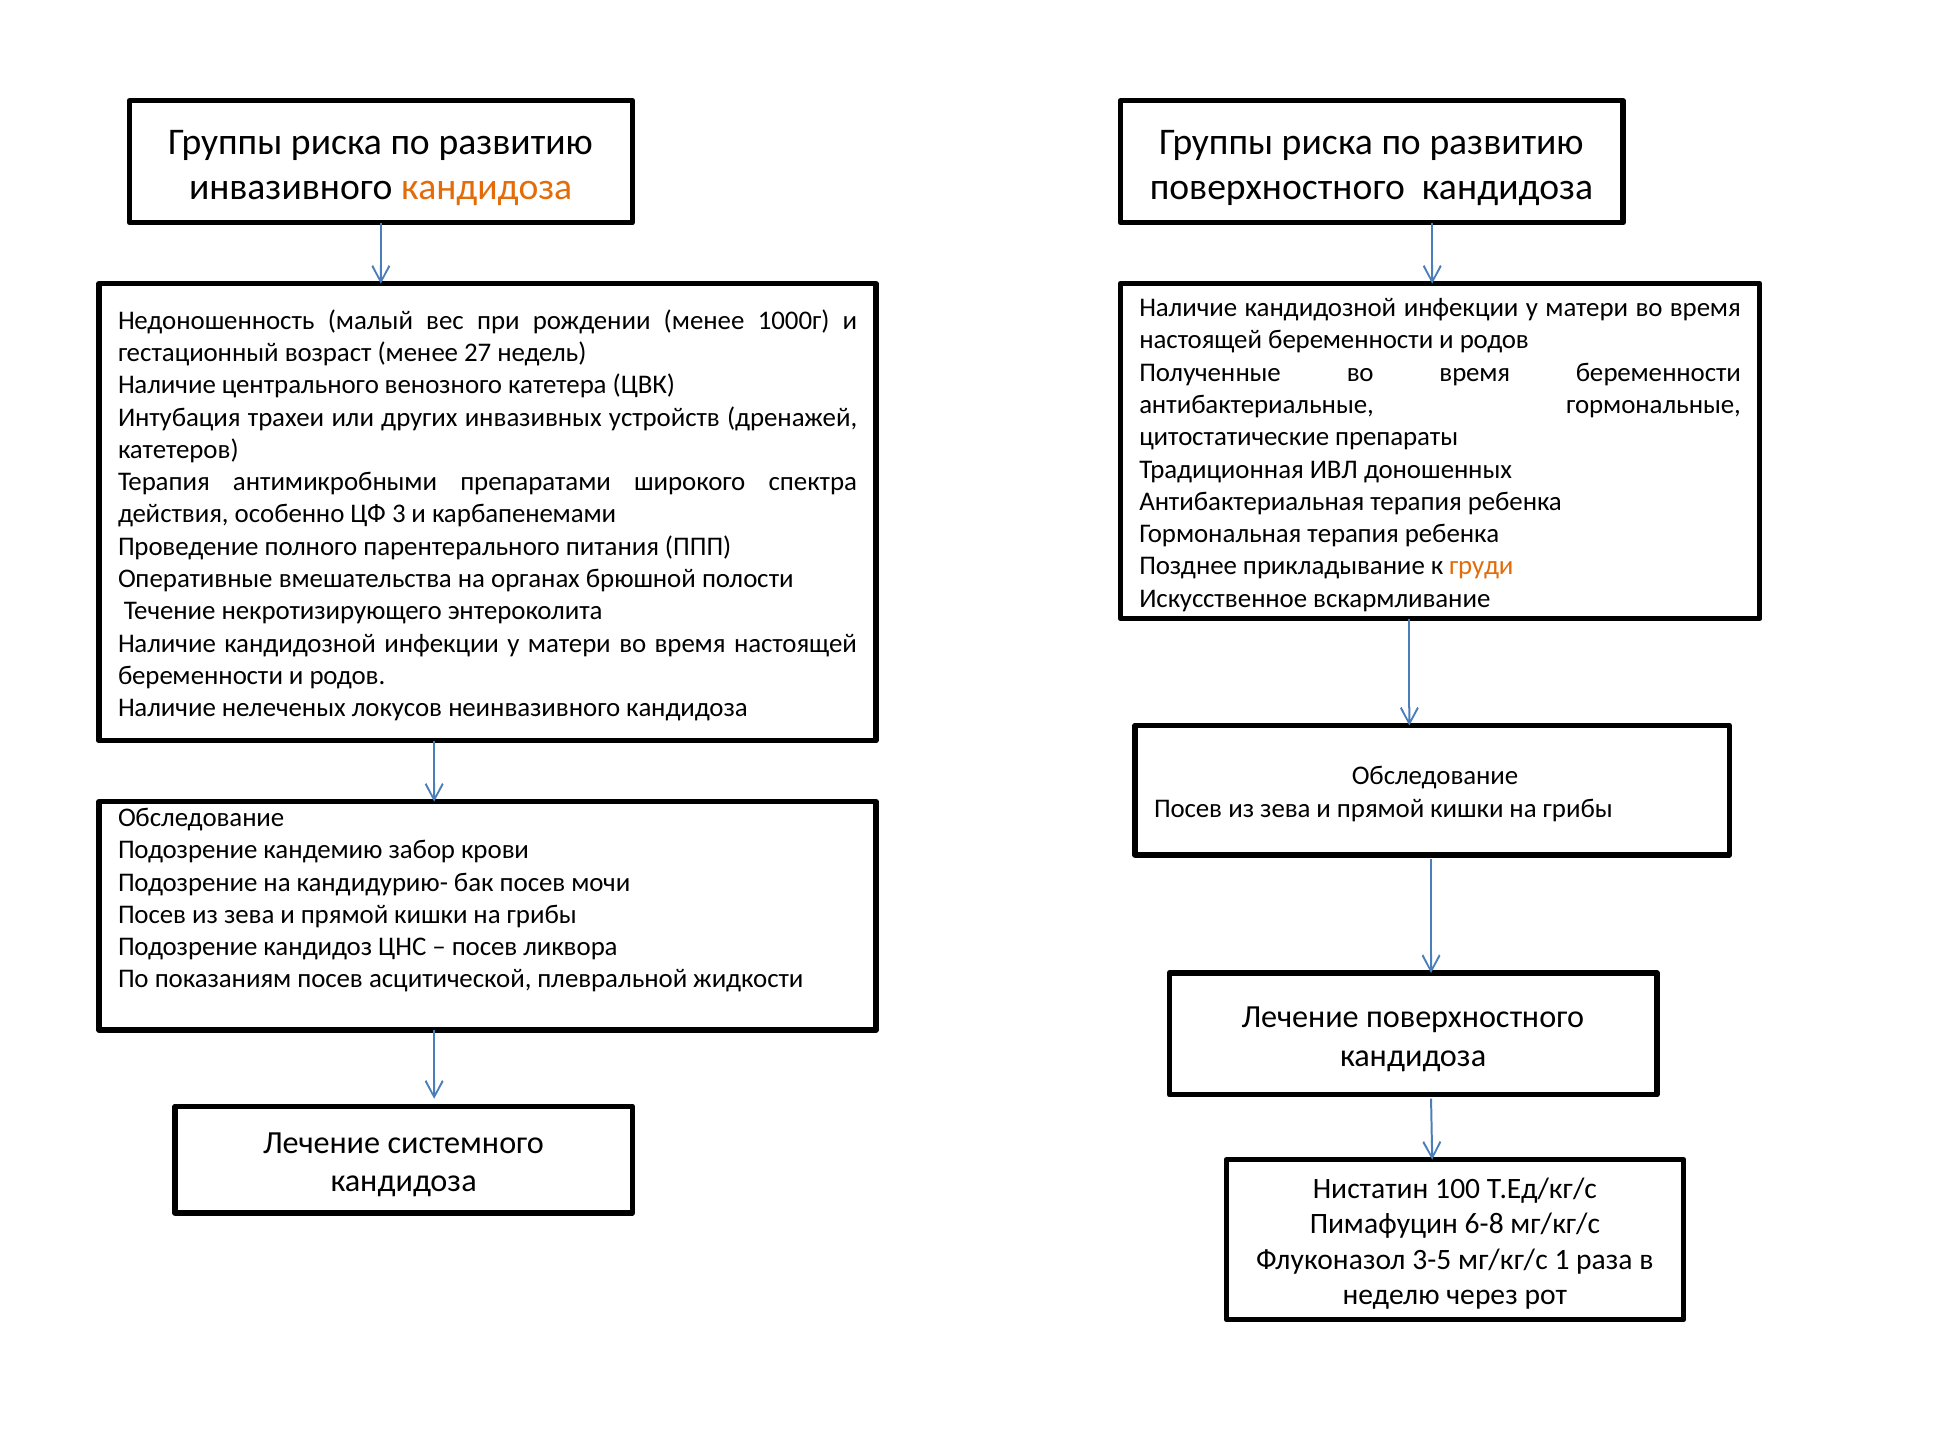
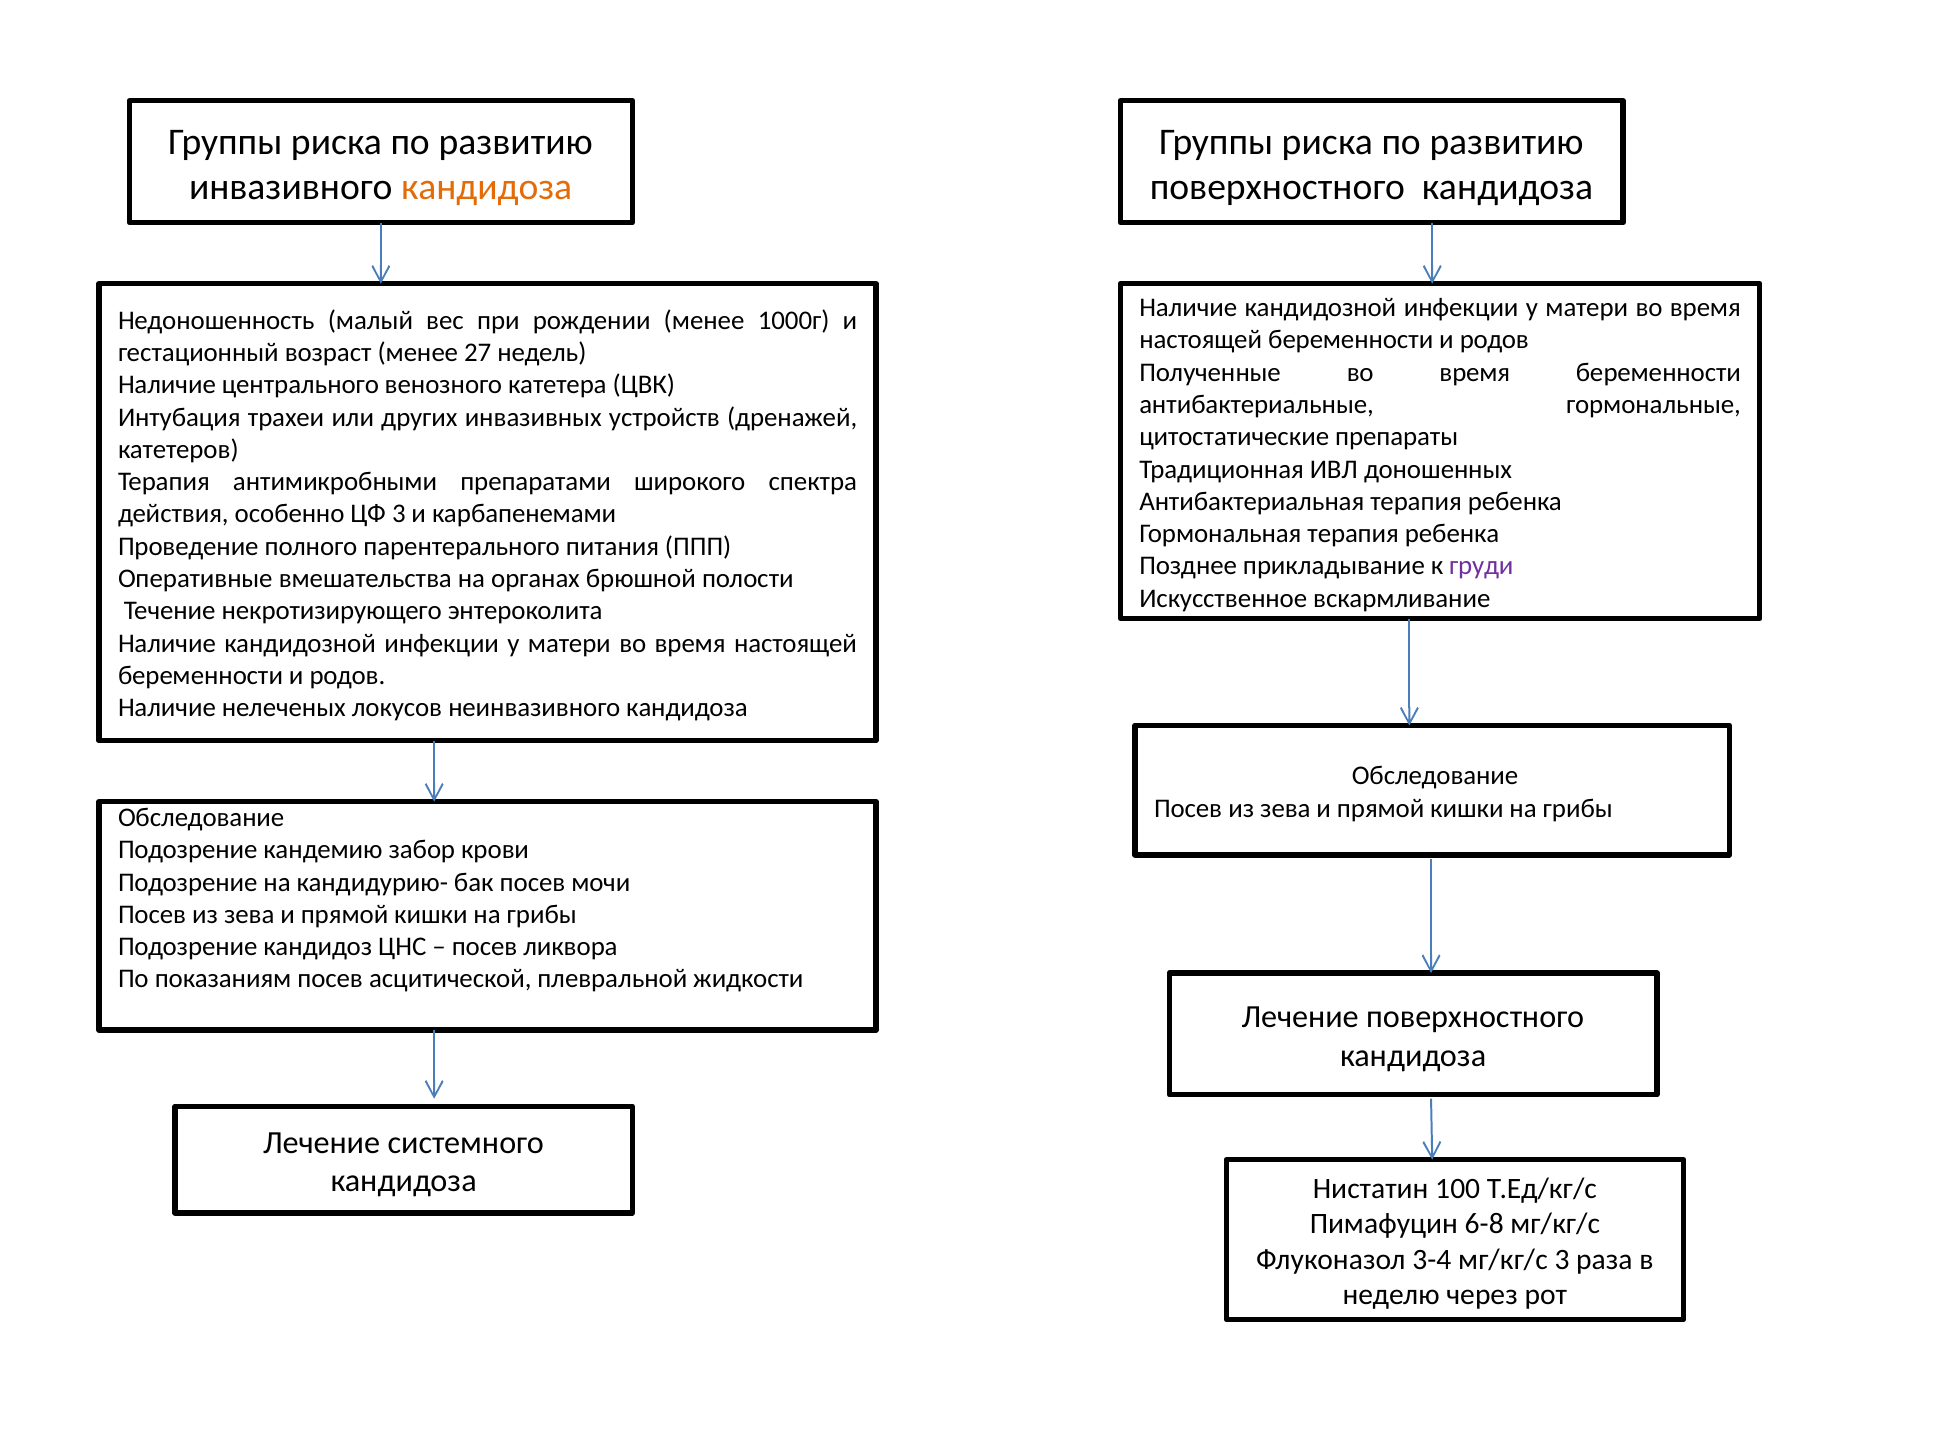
груди colour: orange -> purple (1481, 566)
3-5: 3-5 -> 3-4 (1432, 1260)
мг/кг/с 1: 1 -> 3 (1562, 1260)
